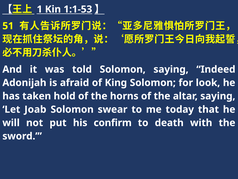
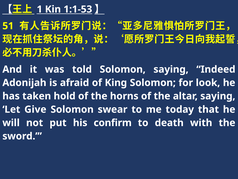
Joab: Joab -> Give (35, 109)
